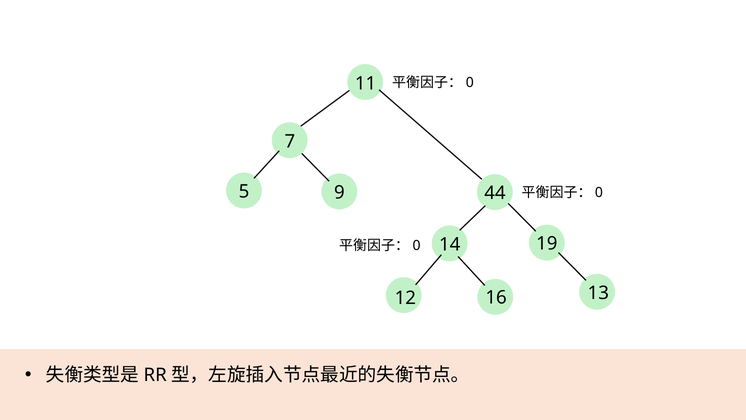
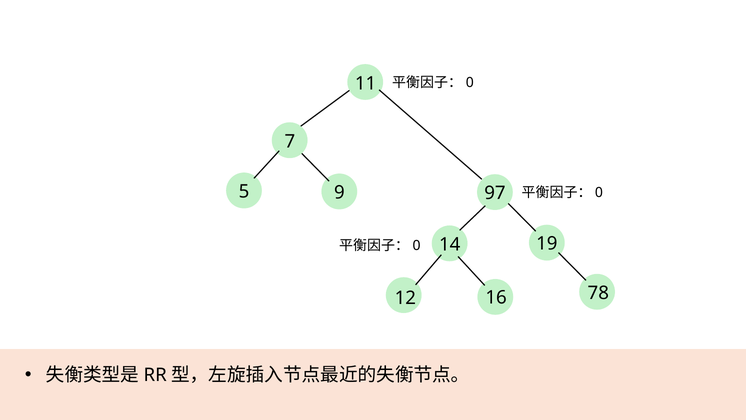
44: 44 -> 97 (495, 193)
13: 13 -> 78 (598, 293)
